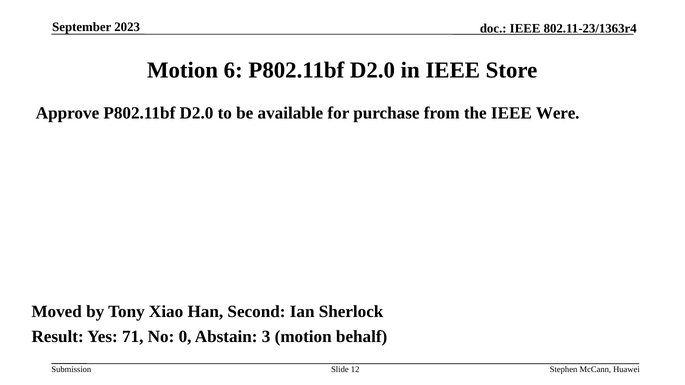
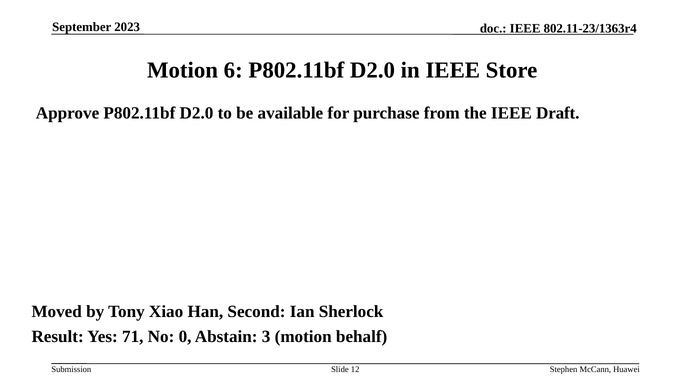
Were: Were -> Draft (558, 113)
